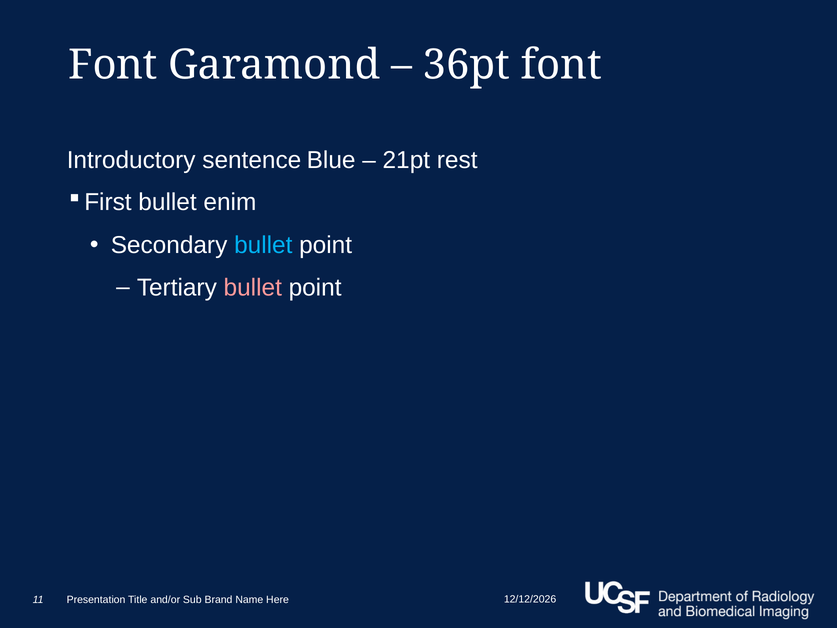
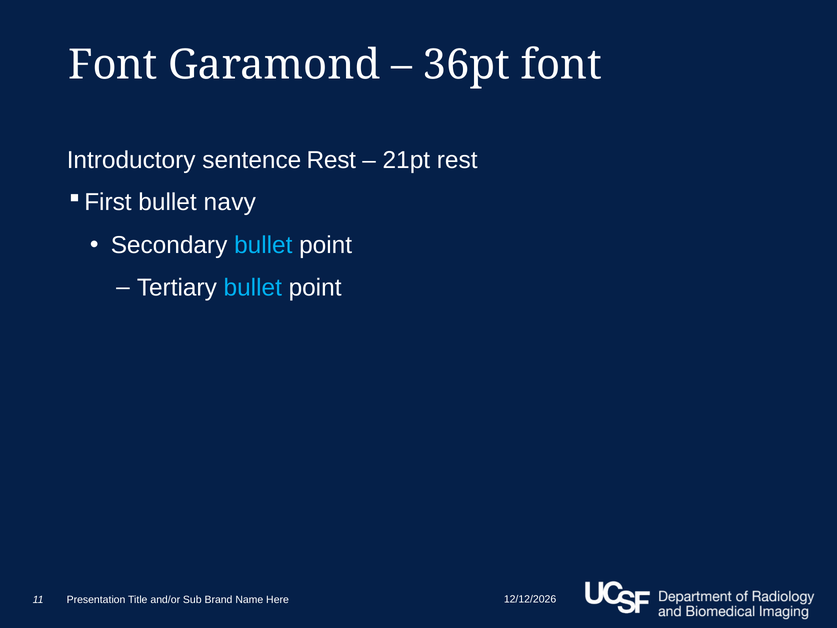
sentence Blue: Blue -> Rest (331, 160)
enim: enim -> navy (230, 202)
bullet colour: pink -> light blue (253, 288)
